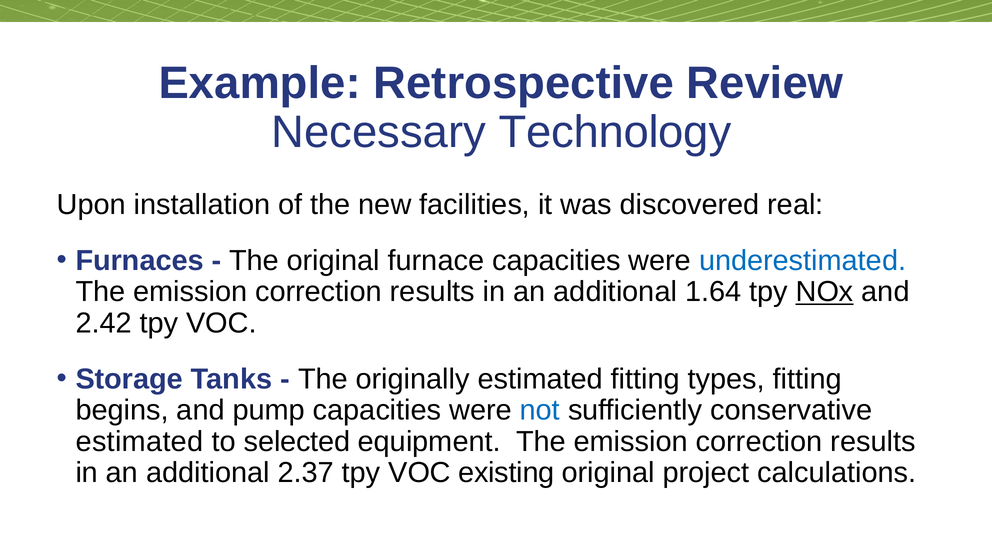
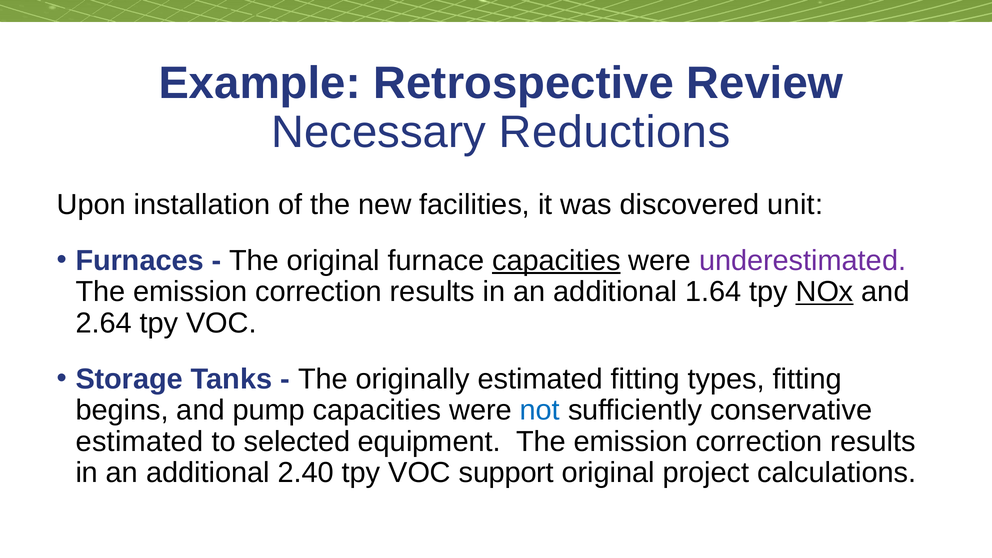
Technology: Technology -> Reductions (615, 132)
real: real -> unit (795, 204)
capacities underline: none -> present (556, 261)
underestimated colour: blue -> purple (803, 261)
2.42: 2.42 -> 2.64 (104, 323)
2.37: 2.37 -> 2.40 (306, 473)
existing: existing -> support (506, 473)
